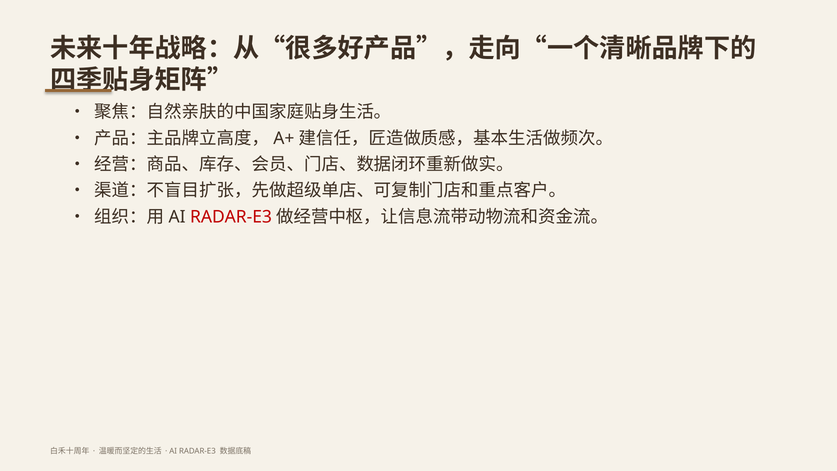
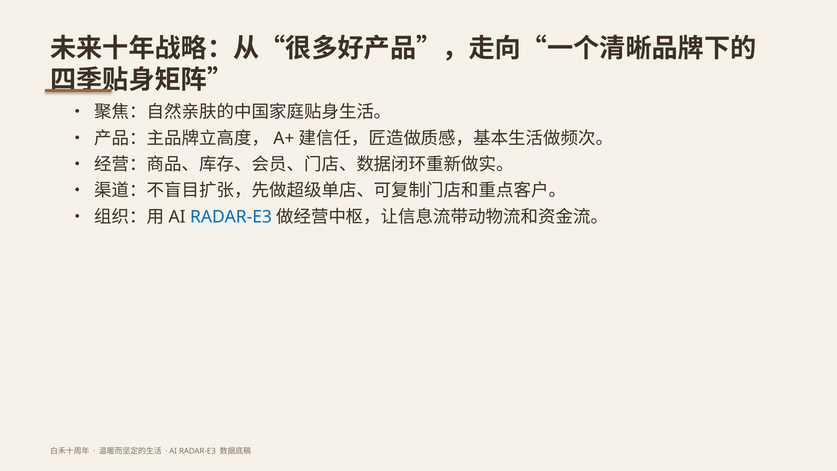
RADAR-E3 colour: red -> blue (231, 217)
